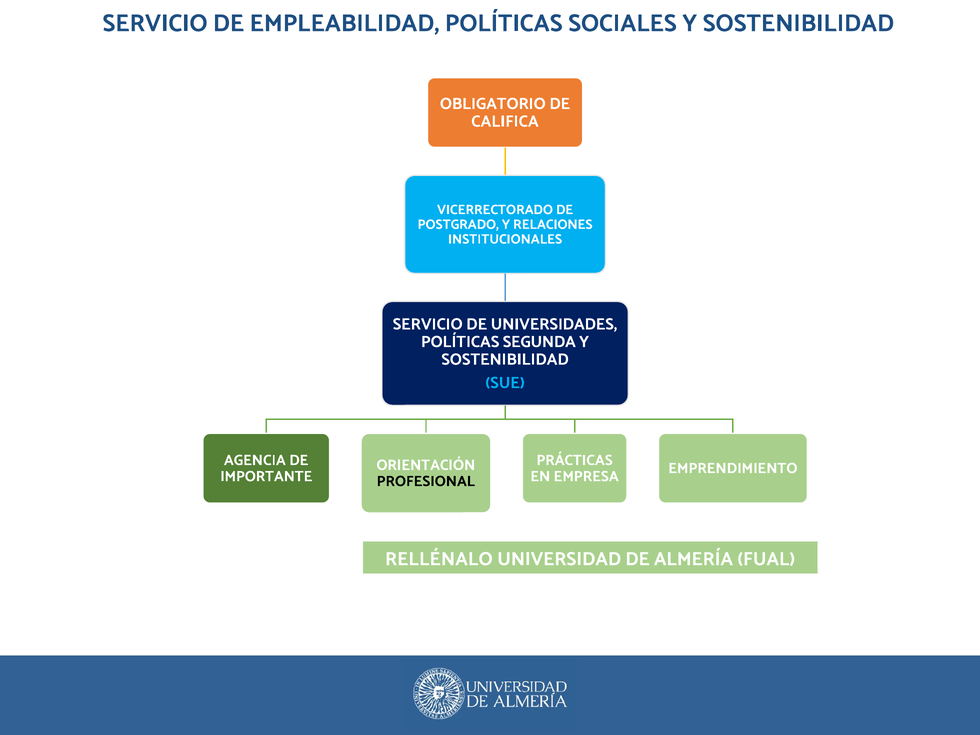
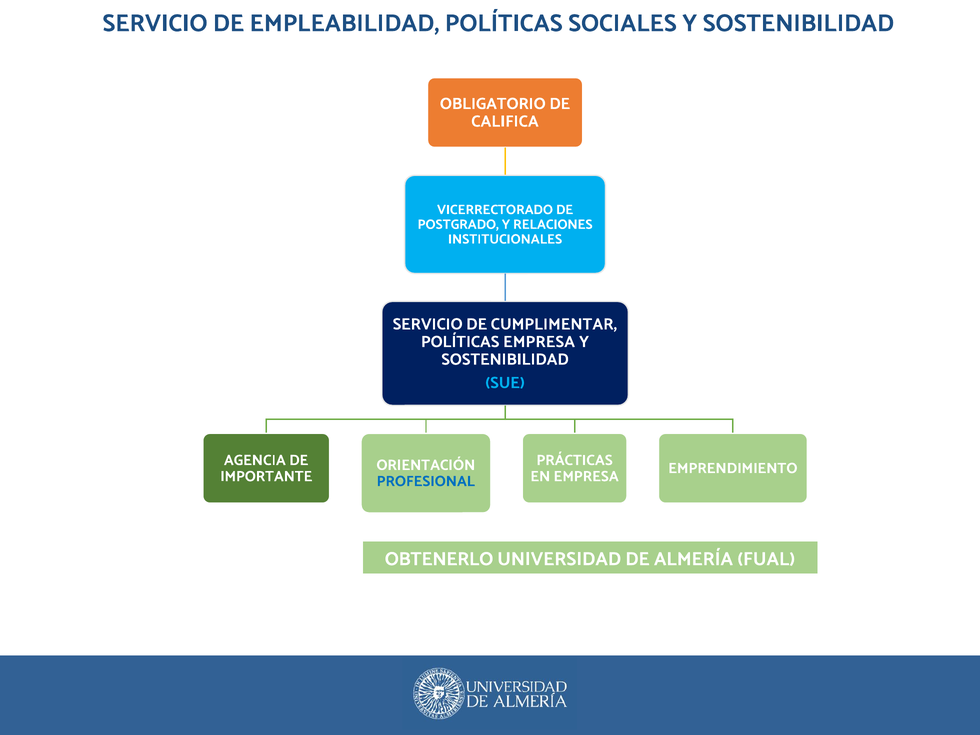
UNIVERSIDADES: UNIVERSIDADES -> CUMPLIMENTAR (554, 324)
POLÍTICAS SEGUNDA: SEGUNDA -> EMPRESA (539, 342)
PROFESIONAL colour: black -> blue (426, 481)
RELLÉNALO: RELLÉNALO -> OBTENERLO (439, 559)
